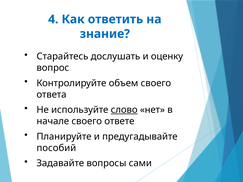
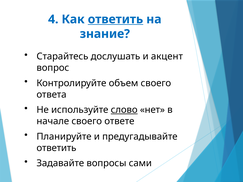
ответить underline: none -> present (115, 19)
оценку: оценку -> акцент (167, 57)
пособий: пособий -> ответить (56, 148)
